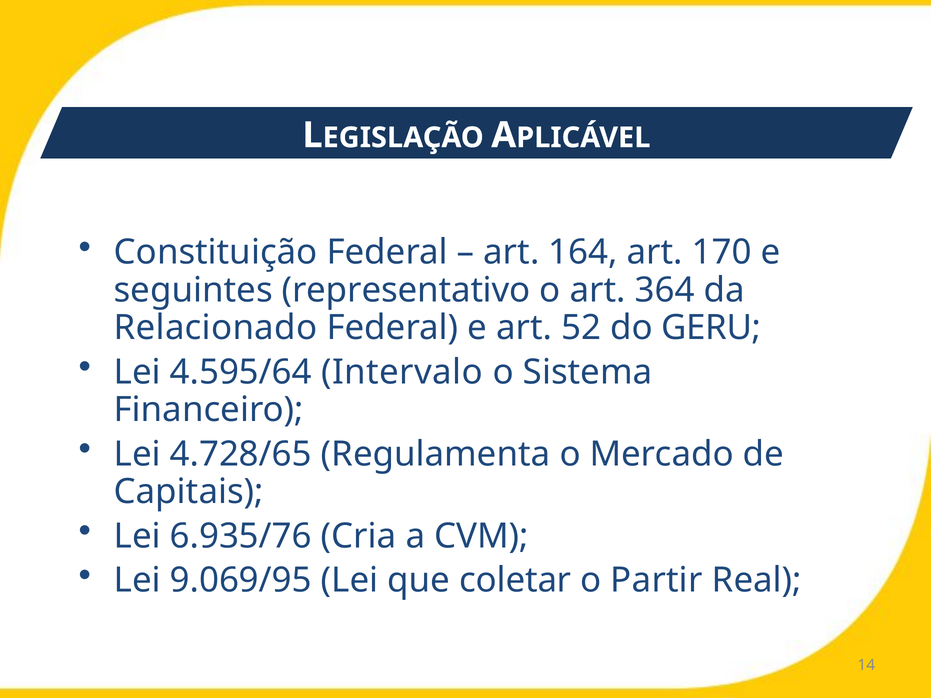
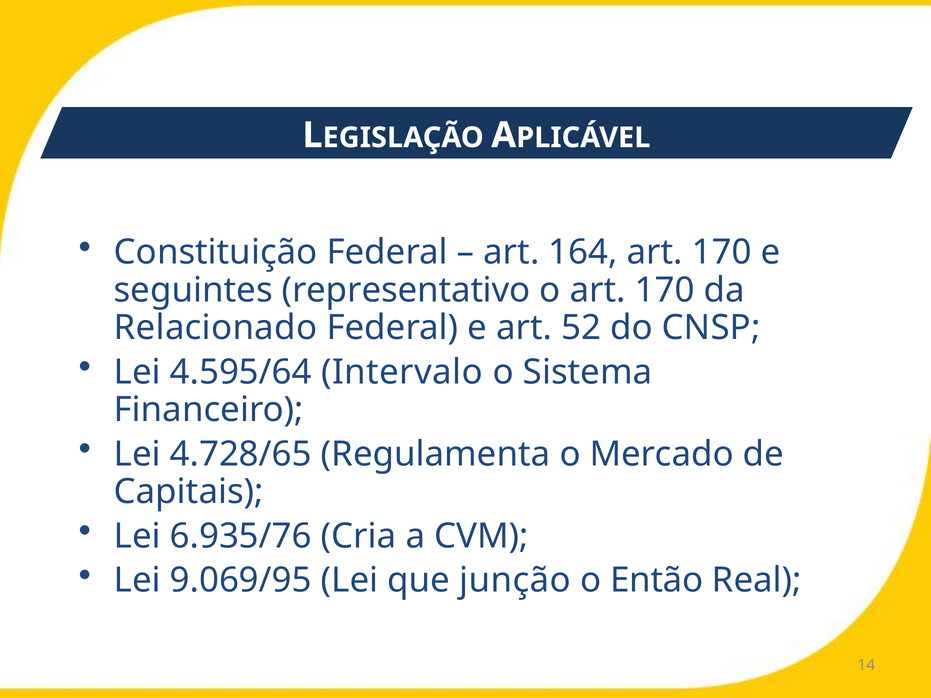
o art 364: 364 -> 170 (665, 290)
GERU: GERU -> CNSP (711, 328)
coletar: coletar -> junção (515, 581)
Partir: Partir -> Então (657, 581)
